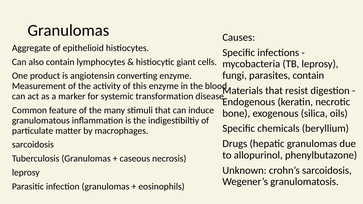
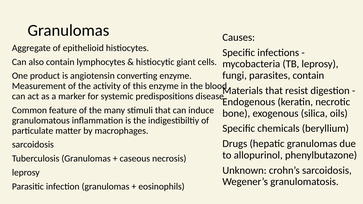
transformation: transformation -> predispositions (165, 96)
